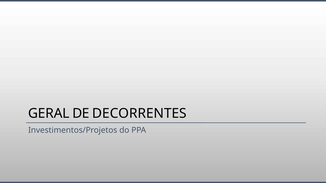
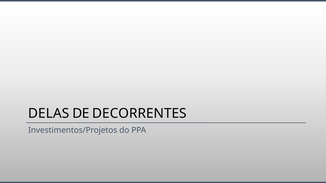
GERAL: GERAL -> DELAS (49, 114)
